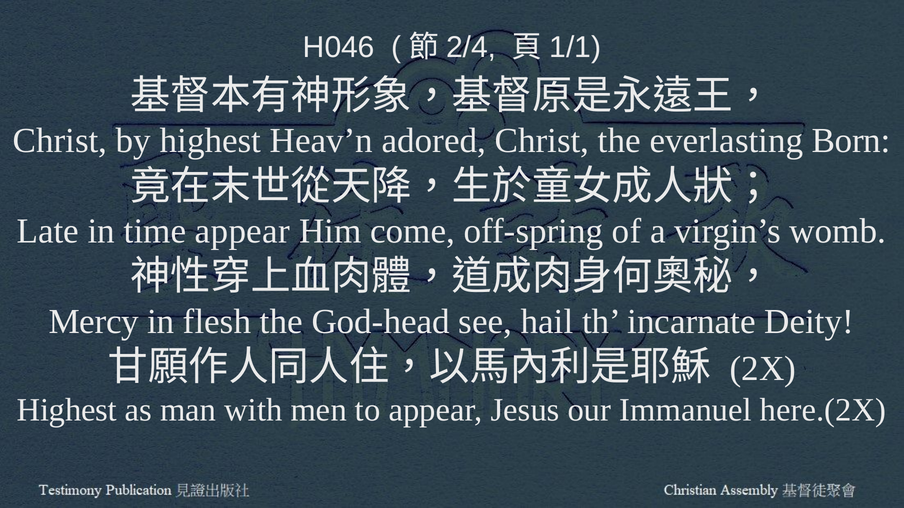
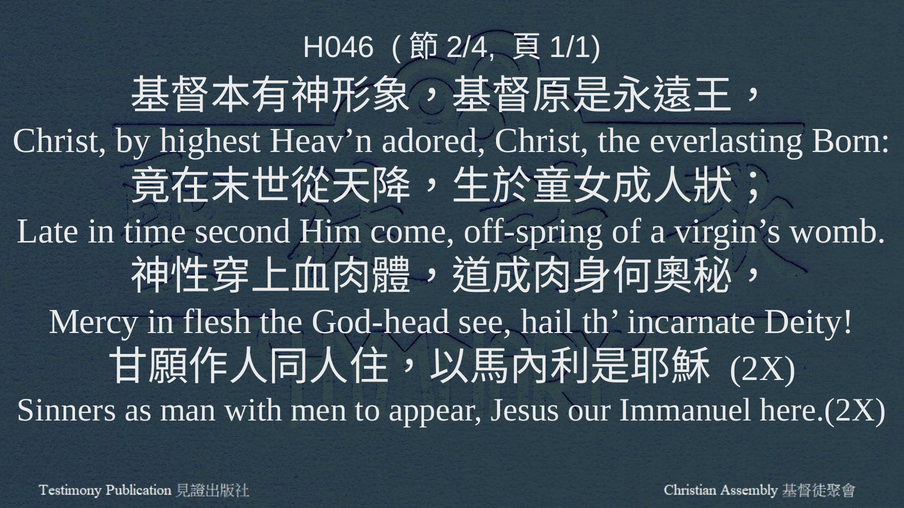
time appear: appear -> second (243, 231)
Highest: Highest -> Sinners (67, 411)
